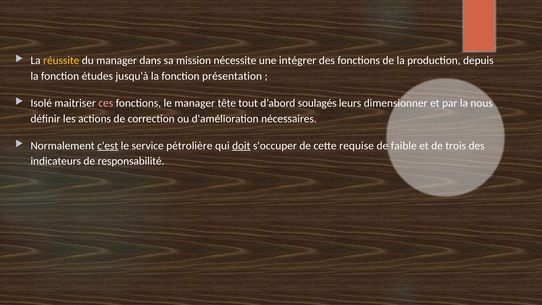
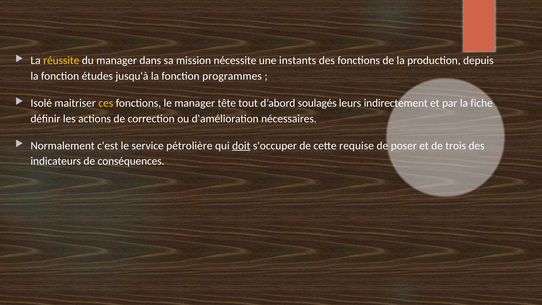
intégrer: intégrer -> instants (298, 61)
présentation: présentation -> programmes (232, 76)
ces colour: pink -> yellow (106, 103)
dimensionner: dimensionner -> indirectement (396, 103)
nous: nous -> fiche (482, 103)
c'est underline: present -> none (108, 146)
faible: faible -> poser (404, 146)
responsabilité: responsabilité -> conséquences (131, 161)
